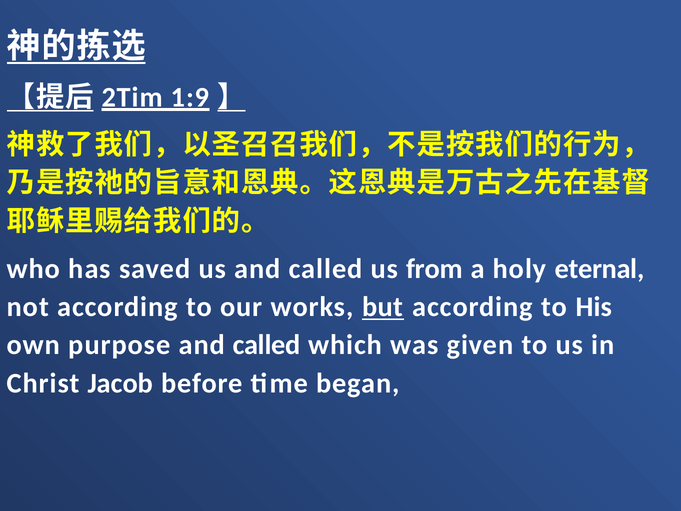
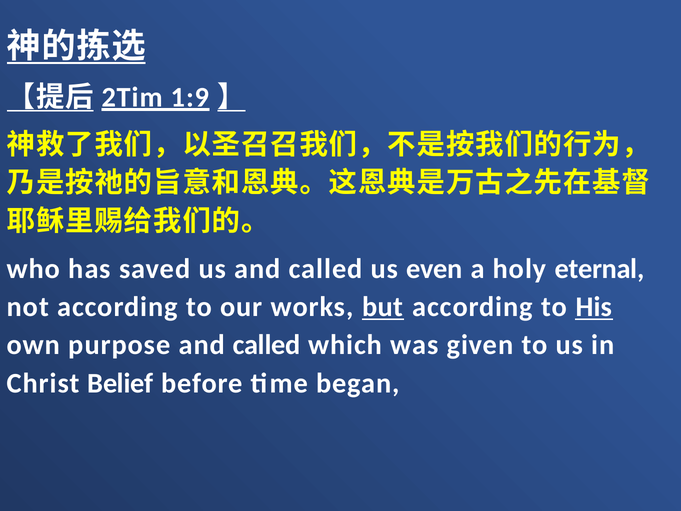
from: from -> even (434, 269)
His underline: none -> present (594, 307)
Jacob: Jacob -> Belief (120, 383)
